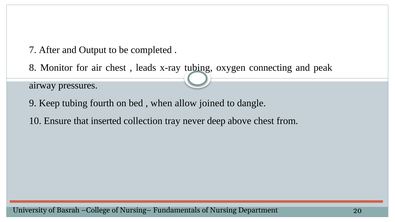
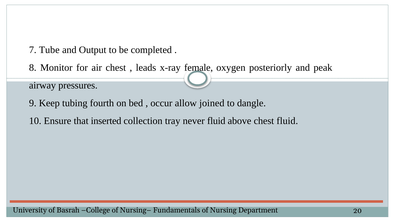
After: After -> Tube (49, 50)
x-ray tubing: tubing -> female (199, 68)
connecting: connecting -> posteriorly (271, 68)
when: when -> occur (161, 103)
never deep: deep -> fluid (216, 121)
chest from: from -> fluid (287, 121)
